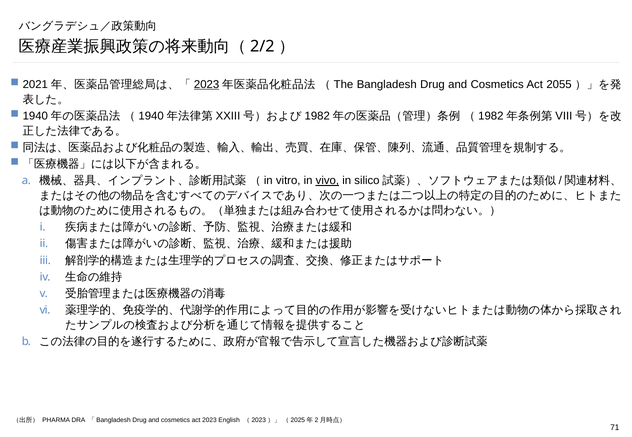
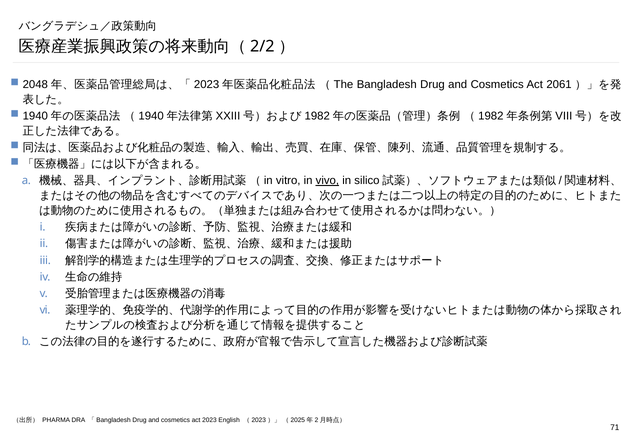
2021: 2021 -> 2048 (35, 84)
2023 underline: present -> none (207, 84)
2055: 2055 -> 2061 (559, 84)
